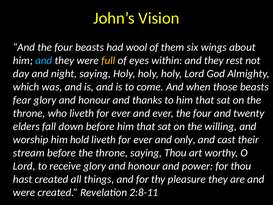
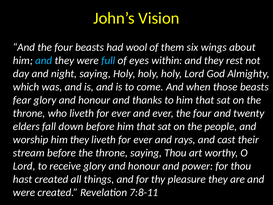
full colour: yellow -> light blue (108, 60)
willing: willing -> people (221, 126)
him hold: hold -> they (80, 140)
only: only -> rays (185, 140)
2:8-11: 2:8-11 -> 7:8-11 (144, 192)
